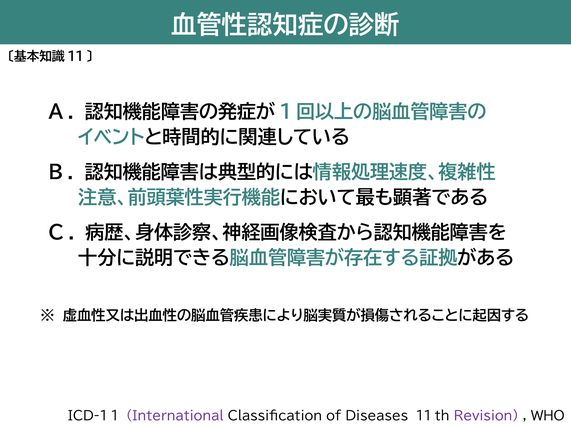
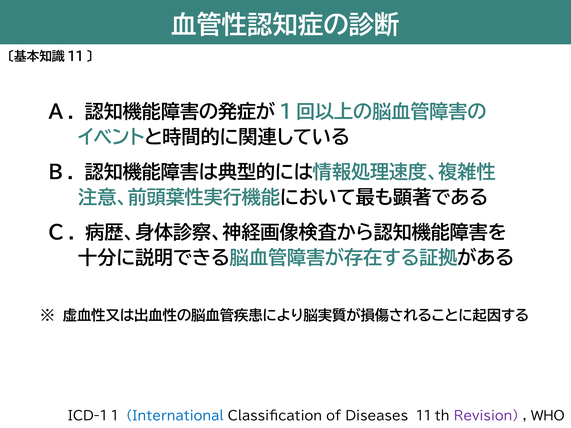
International colour: purple -> blue (175, 416)
